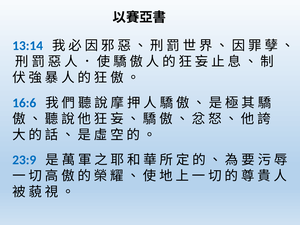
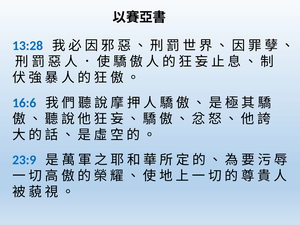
13:14: 13:14 -> 13:28 (28, 46)
